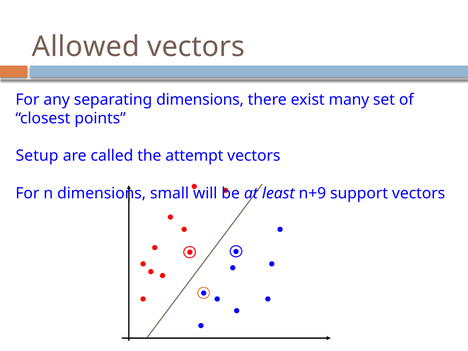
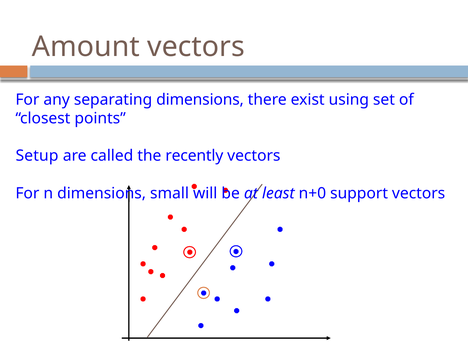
Allowed: Allowed -> Amount (86, 47)
many: many -> using (349, 100)
attempt: attempt -> recently (194, 156)
n+9: n+9 -> n+0 (312, 193)
